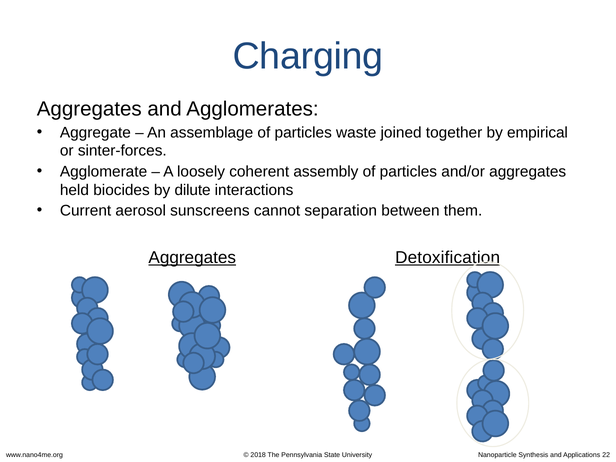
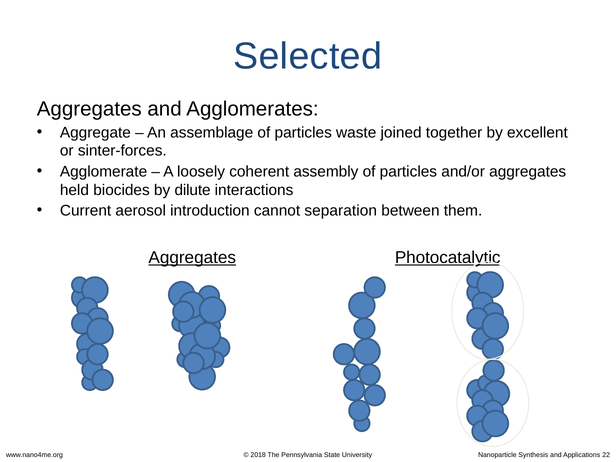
Charging: Charging -> Selected (308, 57)
empirical: empirical -> excellent (537, 132)
sunscreens: sunscreens -> introduction (210, 210)
Detoxification: Detoxification -> Photocatalytic (448, 257)
